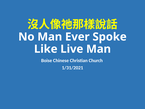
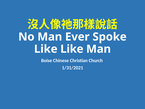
Like Live: Live -> Like (72, 49)
